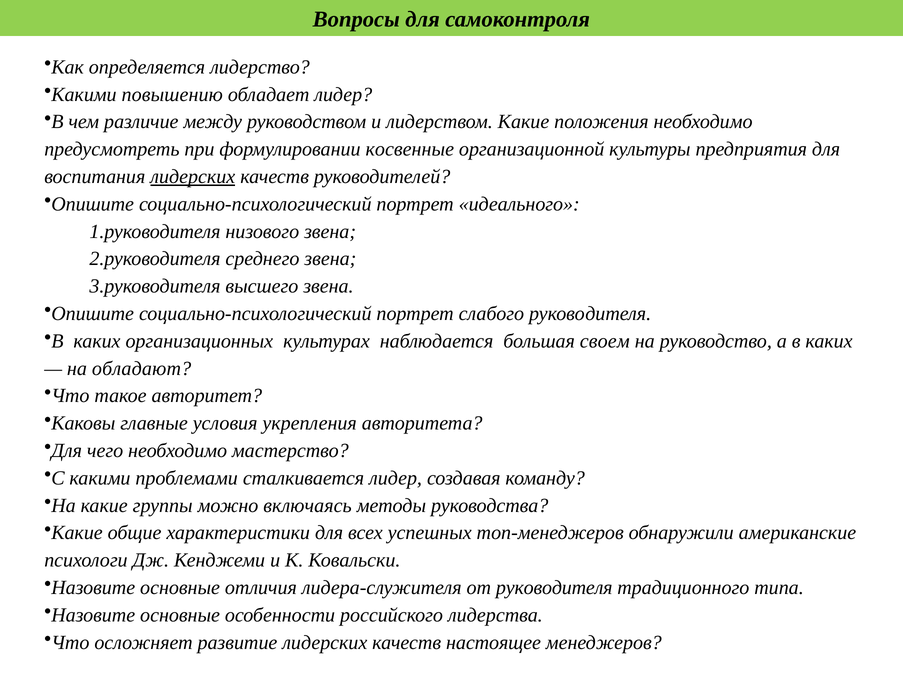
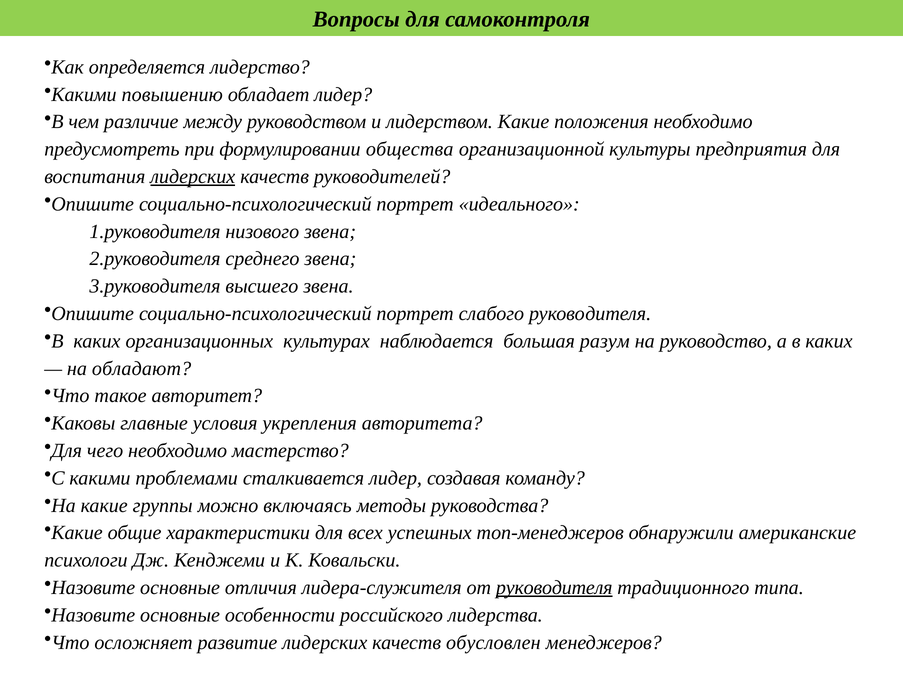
косвенные: косвенные -> общества (410, 149)
своем: своем -> разум (605, 341)
руководителя underline: none -> present (554, 588)
настоящее: настоящее -> обусловлен (493, 643)
